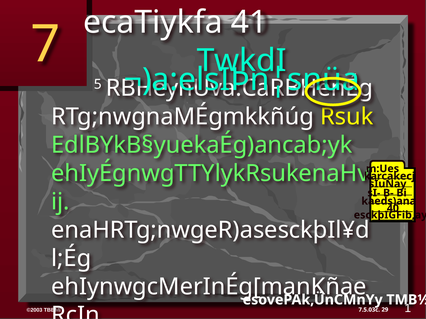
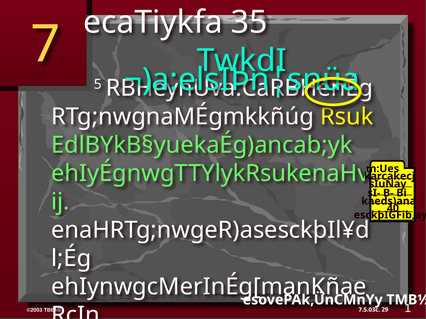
41: 41 -> 35 (249, 22)
